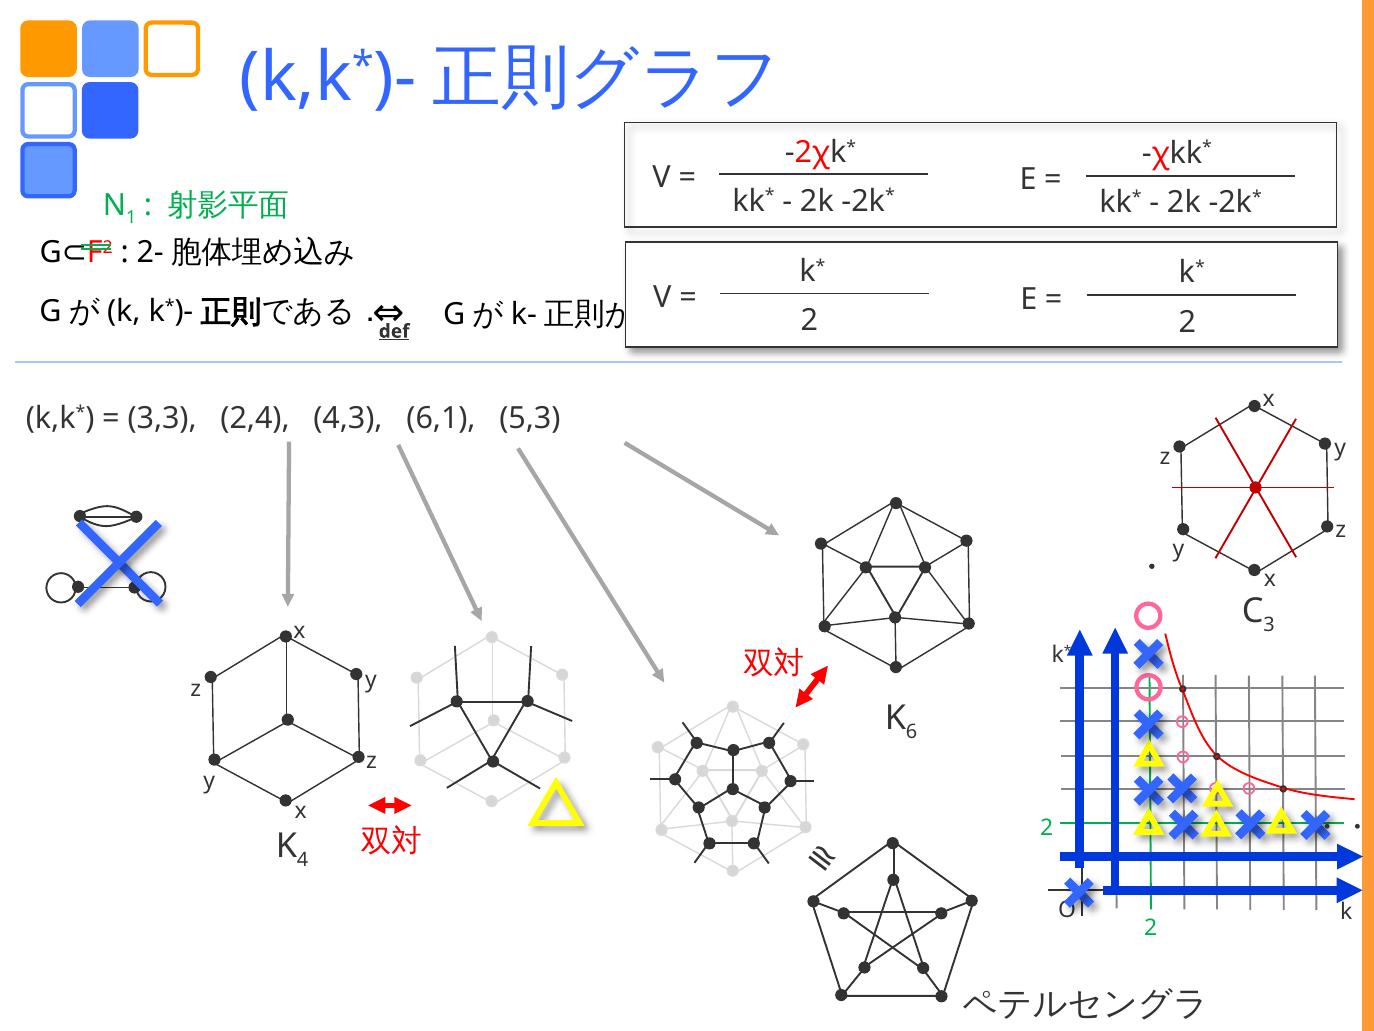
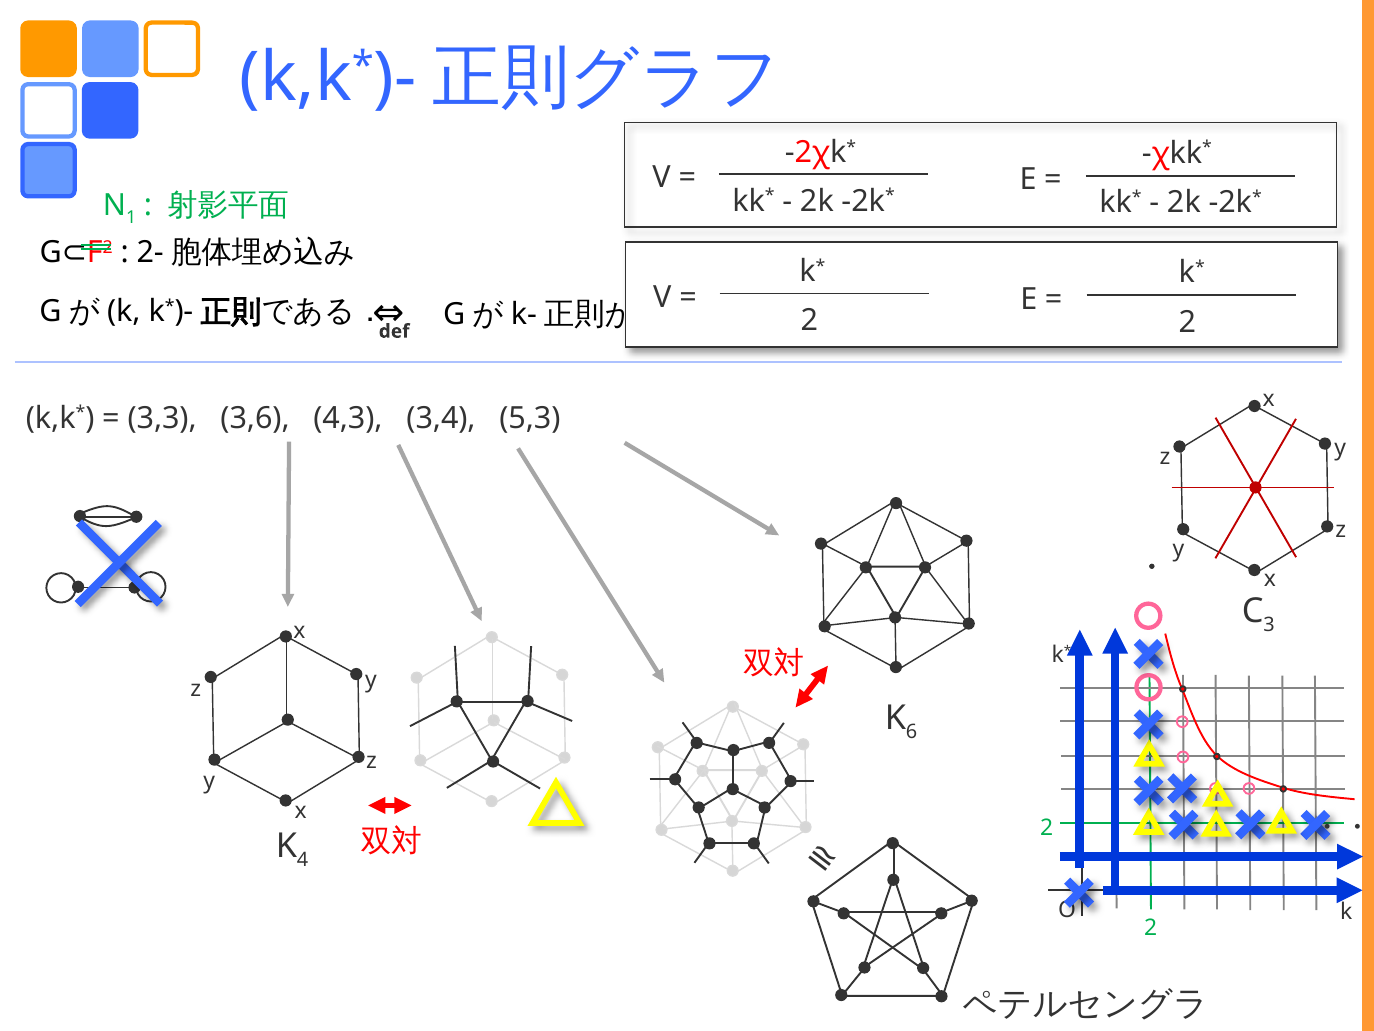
def underline: present -> none (394, 331)
2,4: 2,4 -> 3,6 (255, 418)
6,1: 6,1 -> 3,4 (441, 418)
